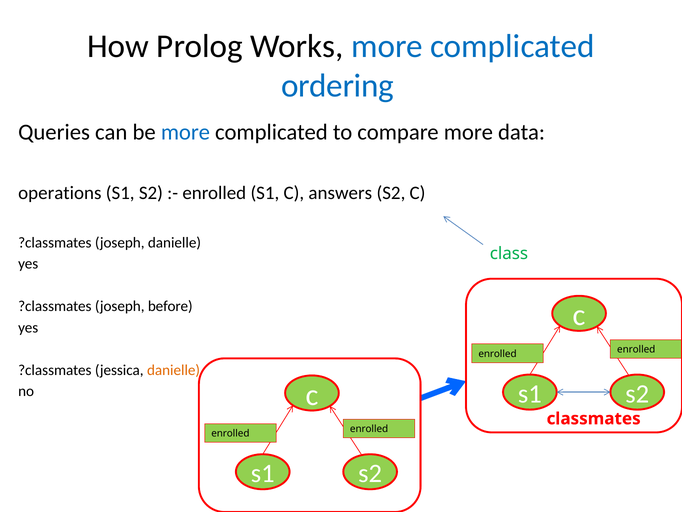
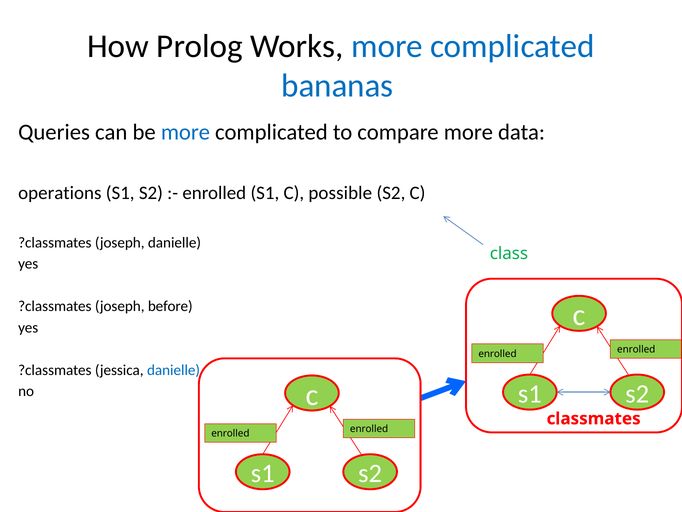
ordering: ordering -> bananas (337, 86)
answers: answers -> possible (340, 193)
danielle colour: orange -> blue (174, 370)
